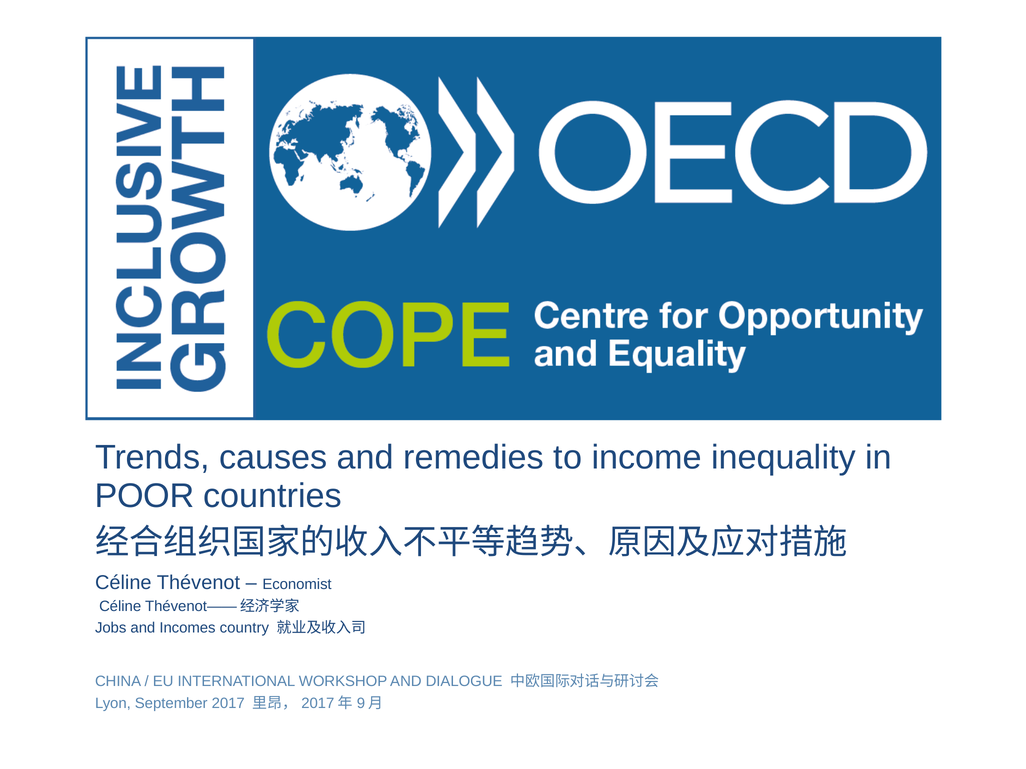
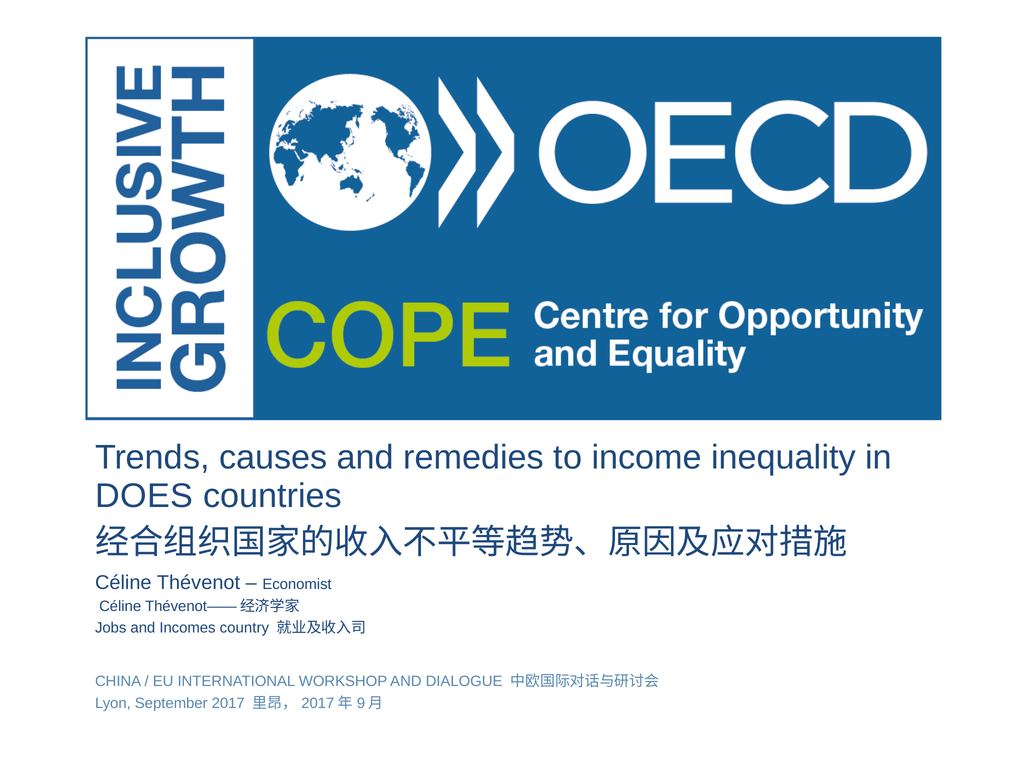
POOR: POOR -> DOES (144, 496)
